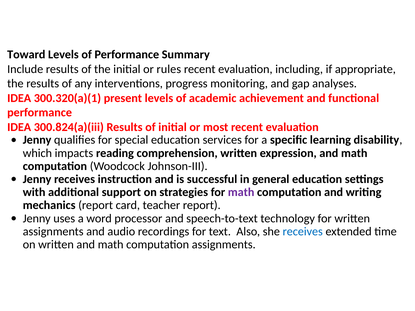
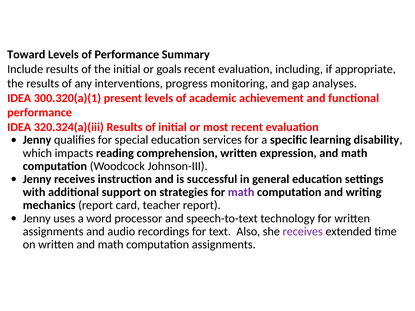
rules: rules -> goals (169, 69)
300.824(a)(iii: 300.824(a)(iii -> 320.324(a)(iii (69, 127)
receives colour: blue -> purple (303, 232)
